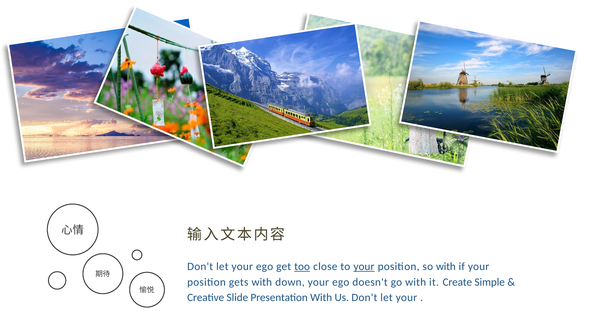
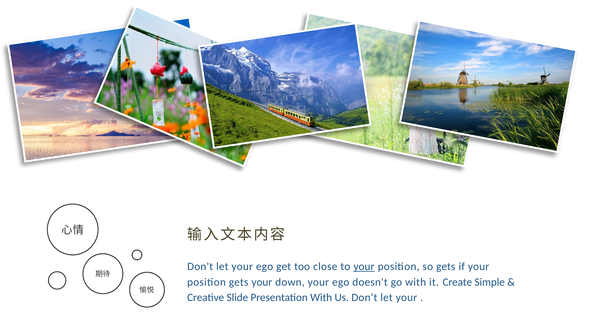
too underline: present -> none (302, 266)
so with: with -> gets (446, 266)
gets with: with -> your (262, 282)
